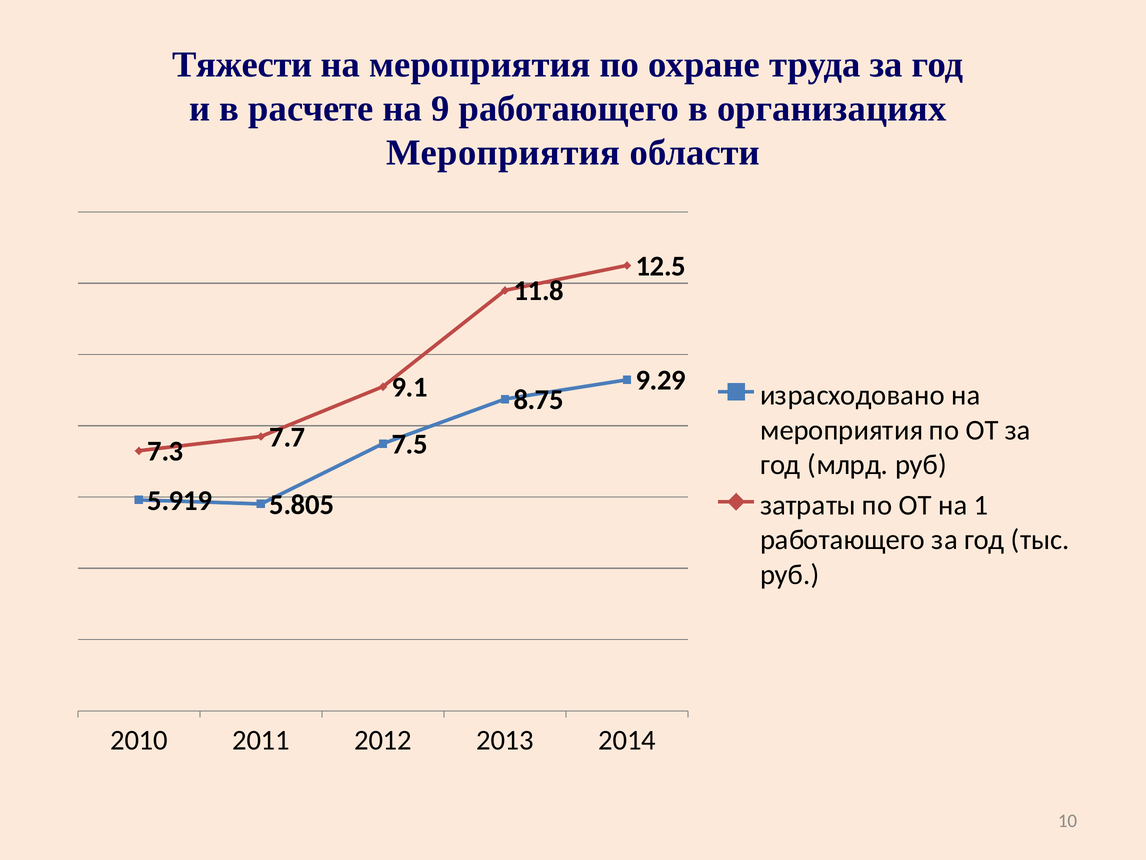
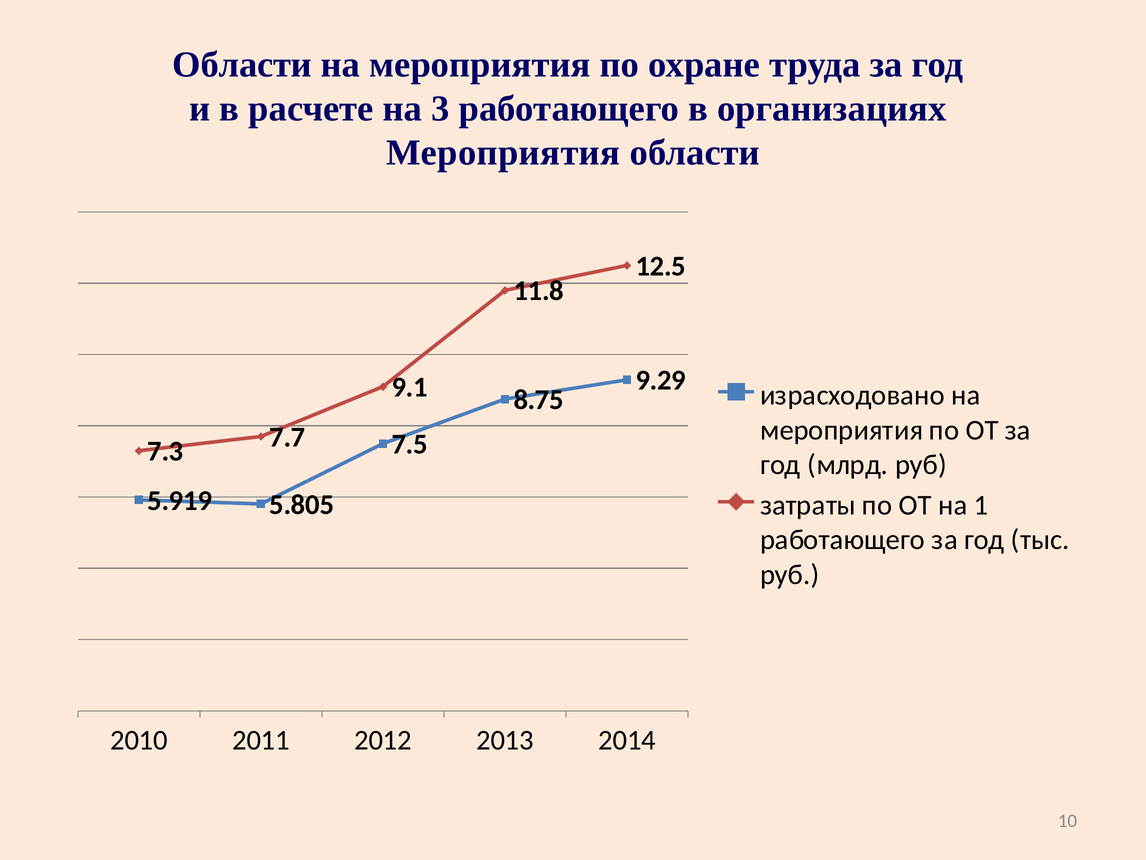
Тяжести: Тяжести -> Области (242, 65)
9: 9 -> 3 (441, 109)
